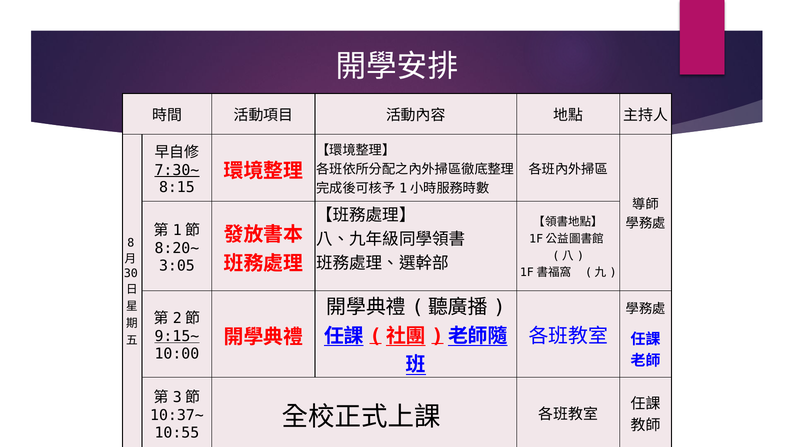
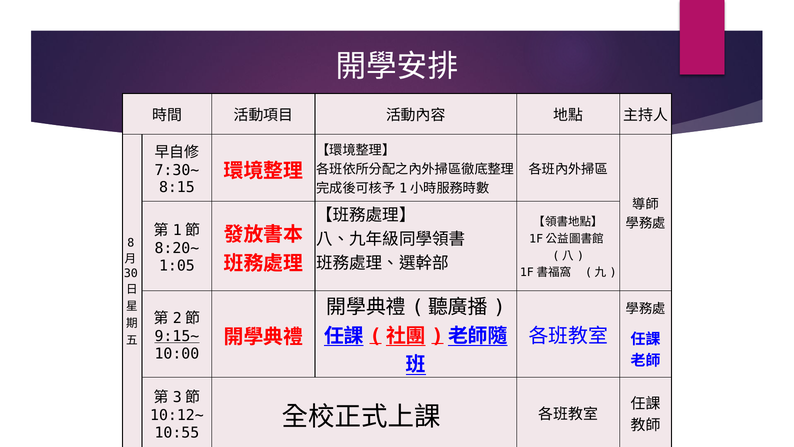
7:30~ underline: present -> none (177, 170)
3:05: 3:05 -> 1:05 (177, 265)
10:37~: 10:37~ -> 10:12~ (177, 415)
